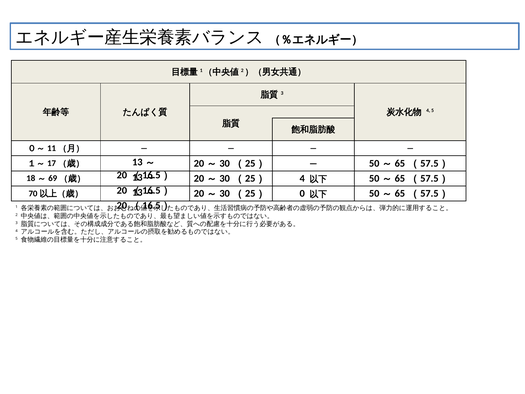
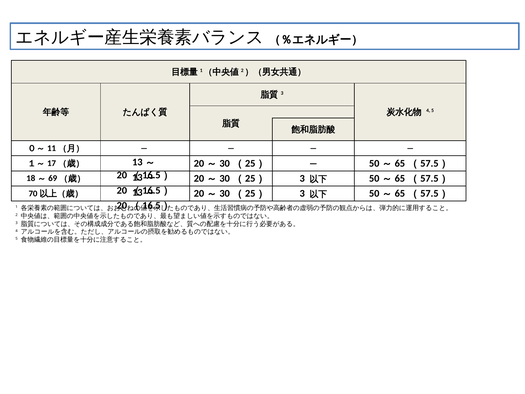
4: 4 -> 3 (302, 178)
0: 0 -> 3 (302, 194)
